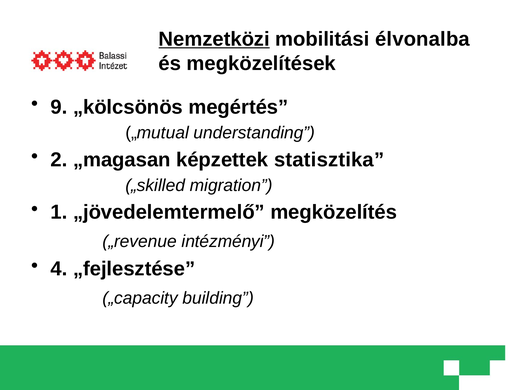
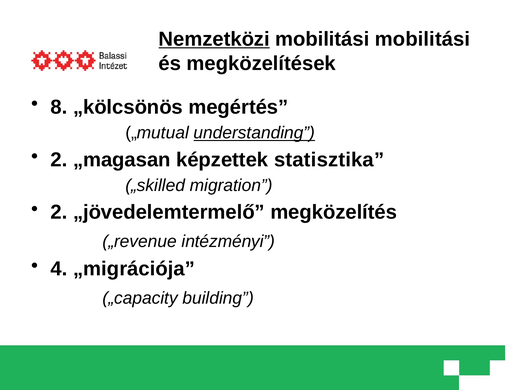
mobilitási élvonalba: élvonalba -> mobilitási (423, 39)
9: 9 -> 8 (59, 107)
understanding underline: none -> present (254, 133)
1: 1 -> 2 (59, 212)
„fejlesztése: „fejlesztése -> „migrációja (134, 269)
